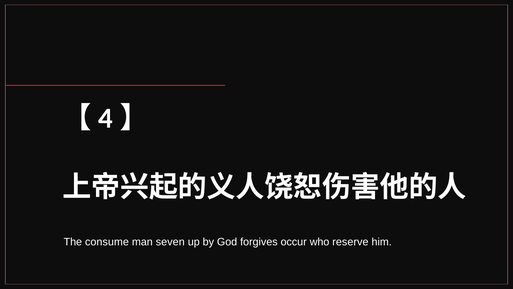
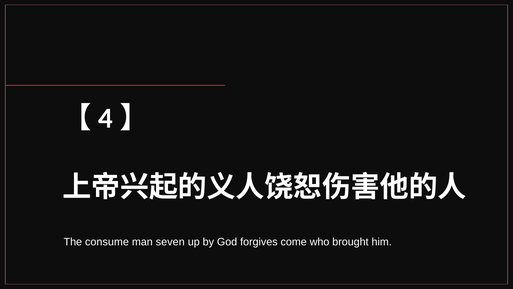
occur: occur -> come (294, 242)
reserve: reserve -> brought (350, 242)
